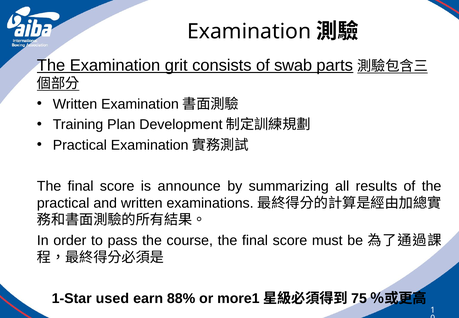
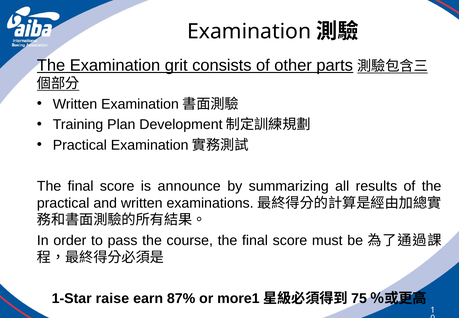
swab: swab -> other (293, 65)
used: used -> raise (112, 298)
88%: 88% -> 87% (181, 298)
